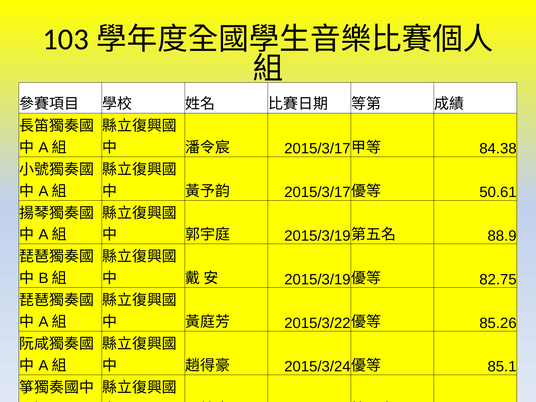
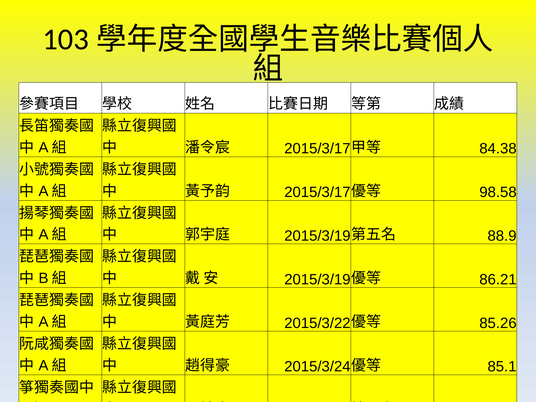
50.61: 50.61 -> 98.58 (498, 192)
82.75: 82.75 -> 86.21 (498, 280)
